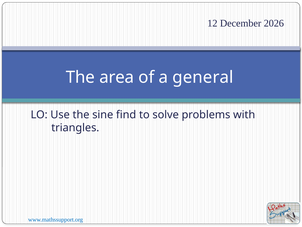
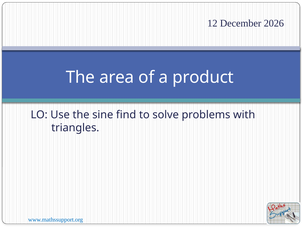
general: general -> product (203, 77)
